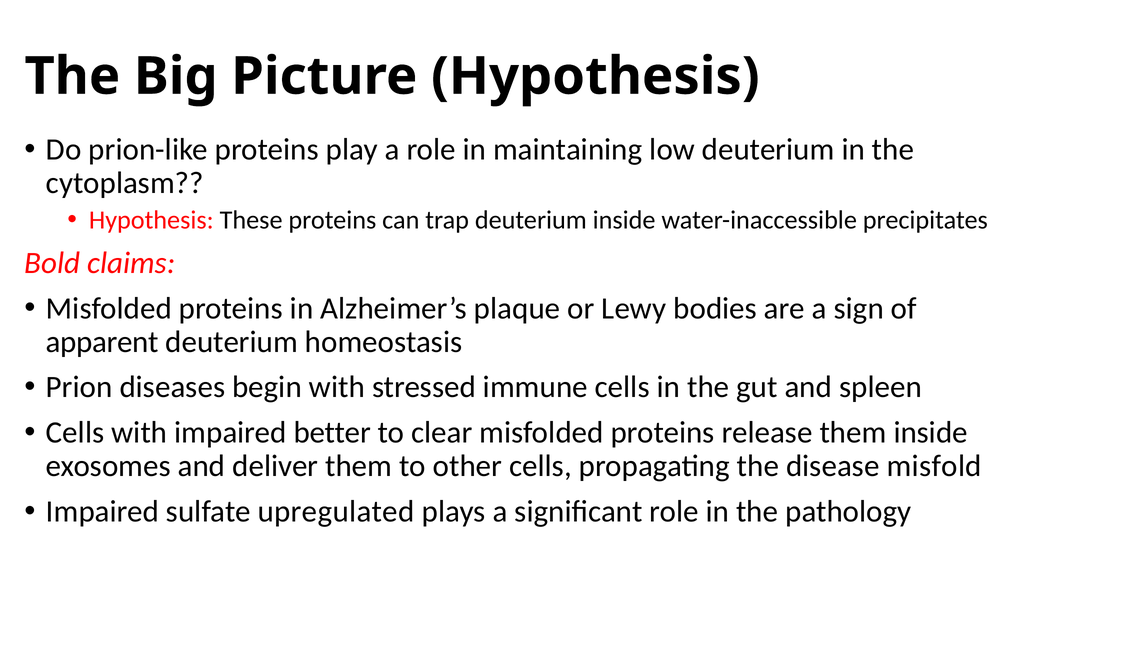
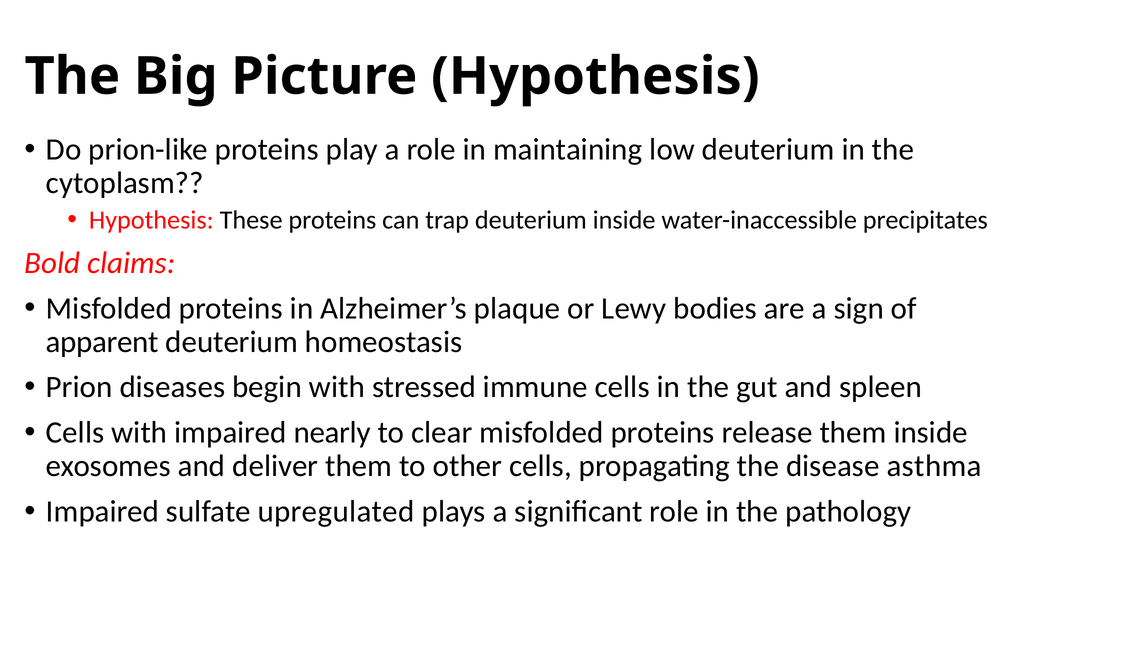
better: better -> nearly (332, 432)
misfold: misfold -> asthma (934, 466)
